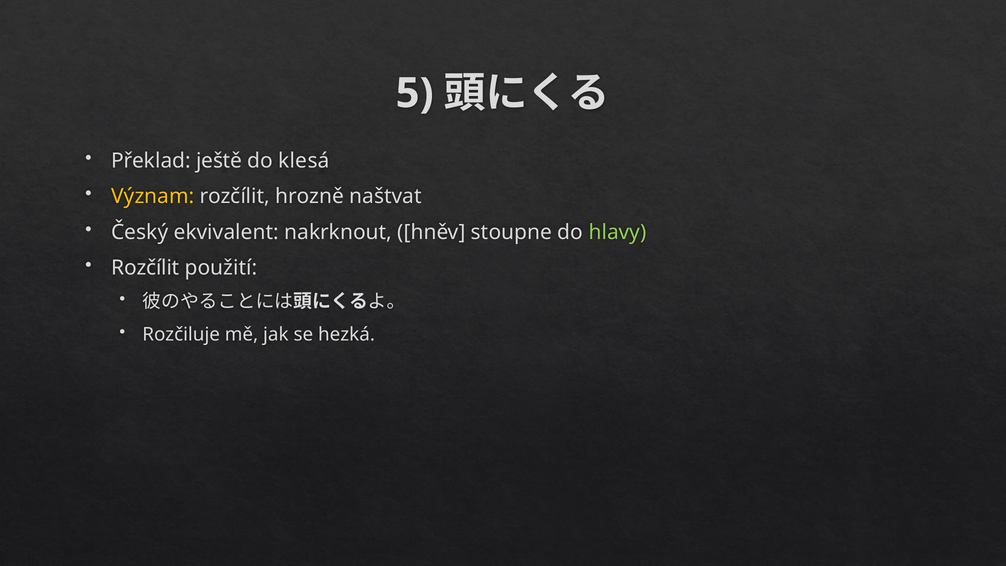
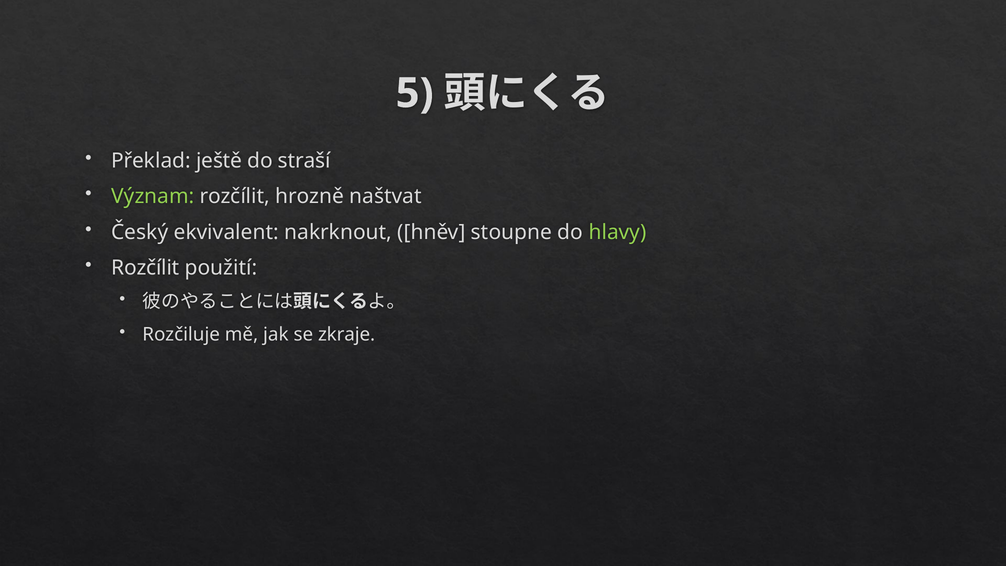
klesá: klesá -> straší (304, 161)
Význam colour: yellow -> light green (153, 196)
hezká: hezká -> zkraje (347, 334)
